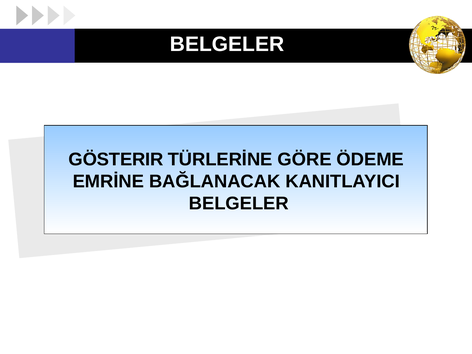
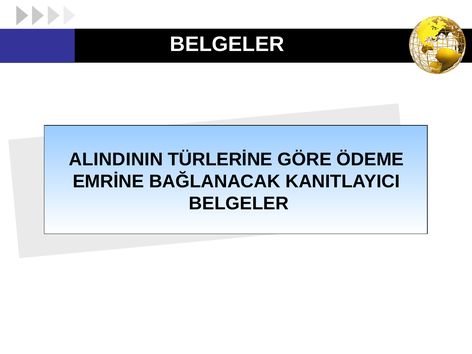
GÖSTERIR: GÖSTERIR -> ALINDININ (116, 159)
